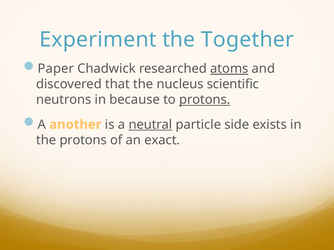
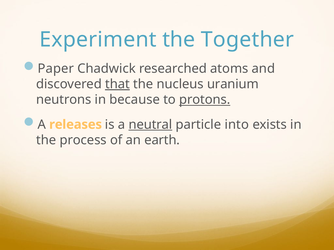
atoms underline: present -> none (229, 69)
that underline: none -> present (117, 84)
scientific: scientific -> uranium (233, 84)
another: another -> releases (76, 125)
side: side -> into (237, 125)
the protons: protons -> process (83, 140)
exact: exact -> earth (162, 140)
